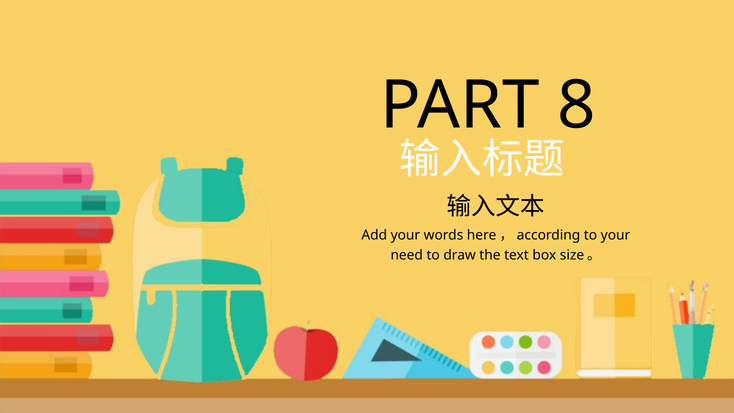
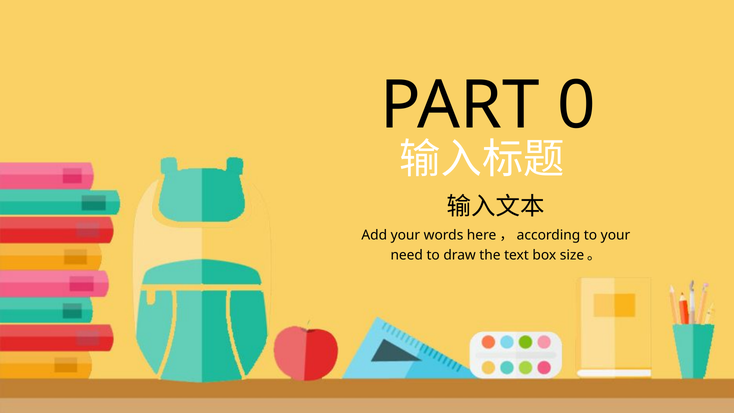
8: 8 -> 0 (576, 105)
